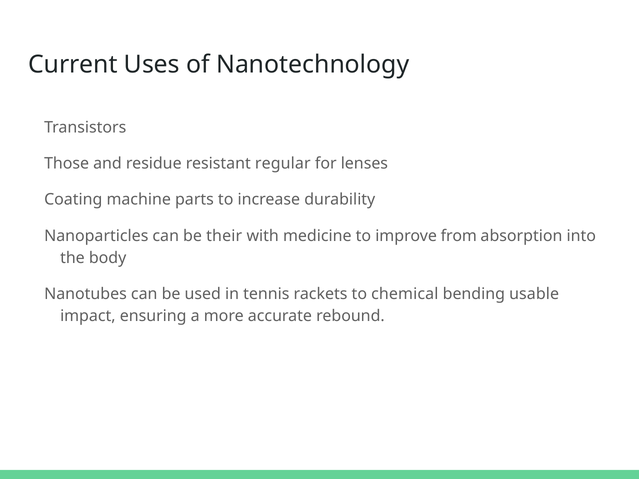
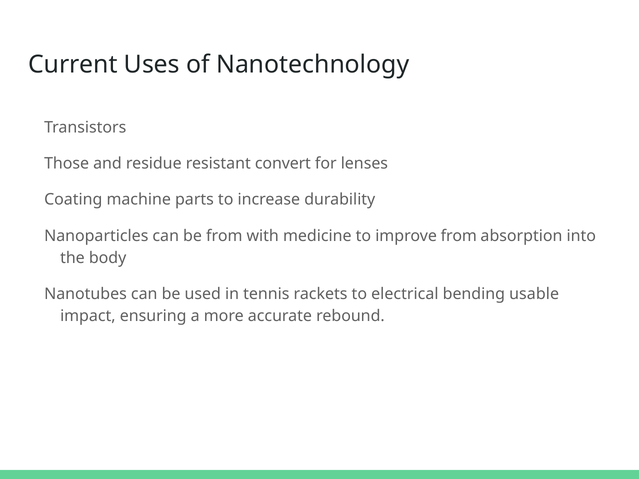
regular: regular -> convert (283, 164)
be their: their -> from (224, 236)
chemical: chemical -> electrical (405, 294)
